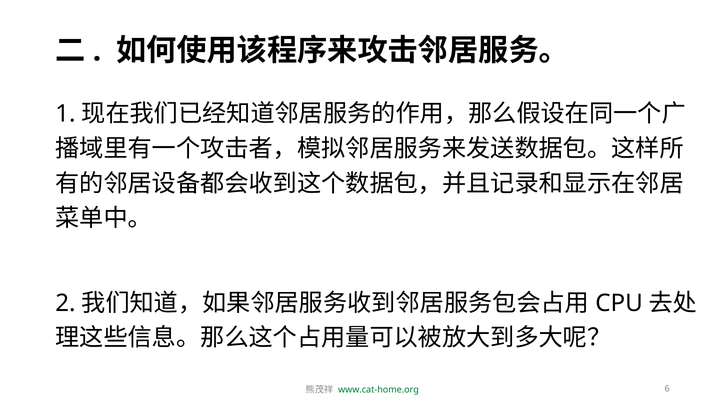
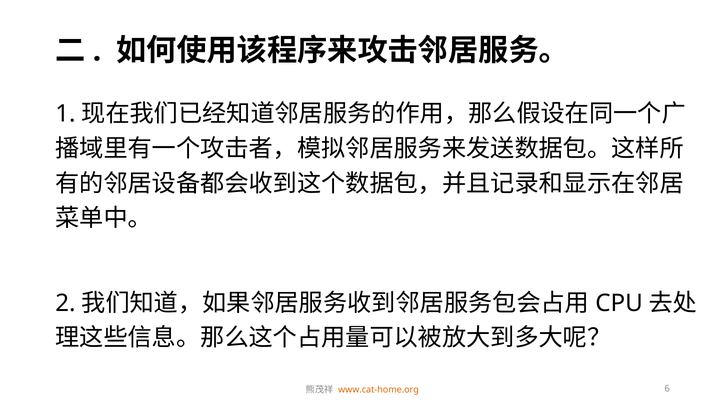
www.cat-home.org colour: green -> orange (379, 389)
